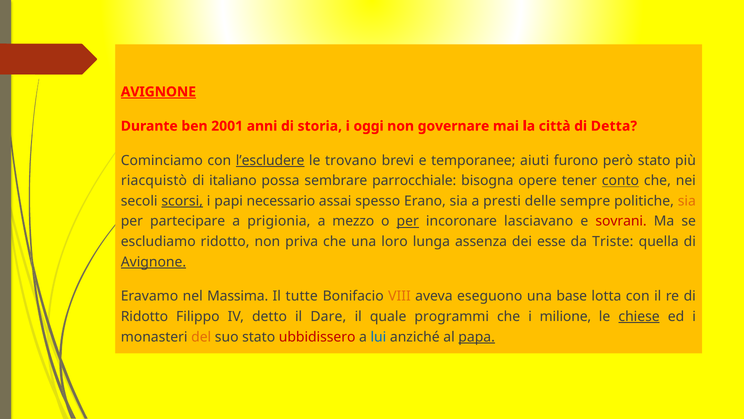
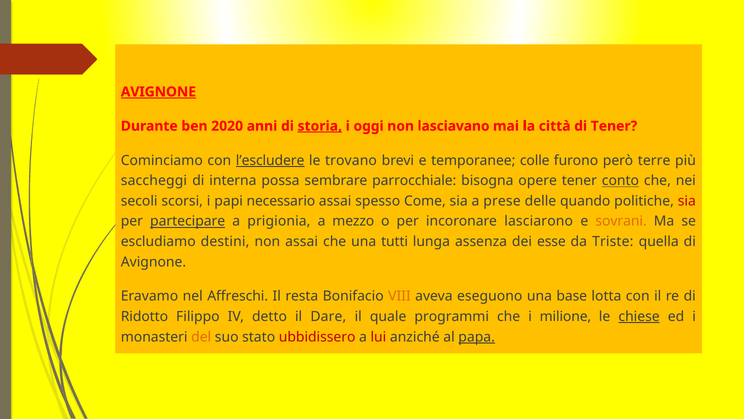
2001: 2001 -> 2020 (227, 126)
storia underline: none -> present (320, 126)
governare: governare -> lasciavano (454, 126)
di Detta: Detta -> Tener (614, 126)
aiuti: aiuti -> colle (535, 160)
però stato: stato -> terre (654, 160)
riacquistò: riacquistò -> saccheggi (154, 181)
italiano: italiano -> interna (233, 181)
scorsi underline: present -> none (182, 201)
Erano: Erano -> Come (425, 201)
presti: presti -> prese (502, 201)
sempre: sempre -> quando (585, 201)
sia colour: orange -> red (687, 201)
partecipare underline: none -> present (188, 221)
per underline: present -> none (408, 221)
lasciavano: lasciavano -> lasciarono (539, 221)
sovrani colour: red -> orange (621, 221)
escludiamo ridotto: ridotto -> destini (225, 241)
non priva: priva -> assai (302, 241)
loro: loro -> tutti (395, 241)
Avignone underline: present -> none (153, 262)
Massima: Massima -> Affreschi (238, 296)
tutte: tutte -> resta (302, 296)
lui colour: blue -> red (378, 337)
